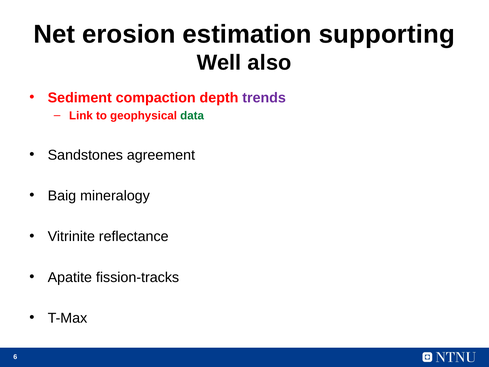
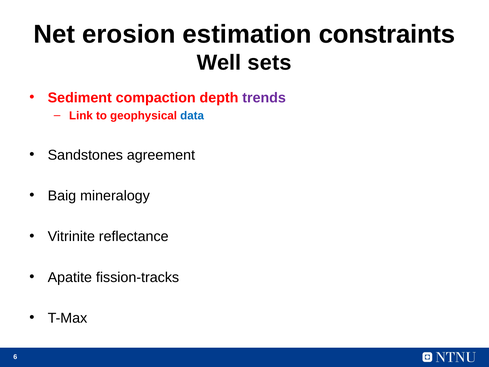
supporting: supporting -> constraints (387, 34)
also: also -> sets (270, 63)
data colour: green -> blue (192, 116)
